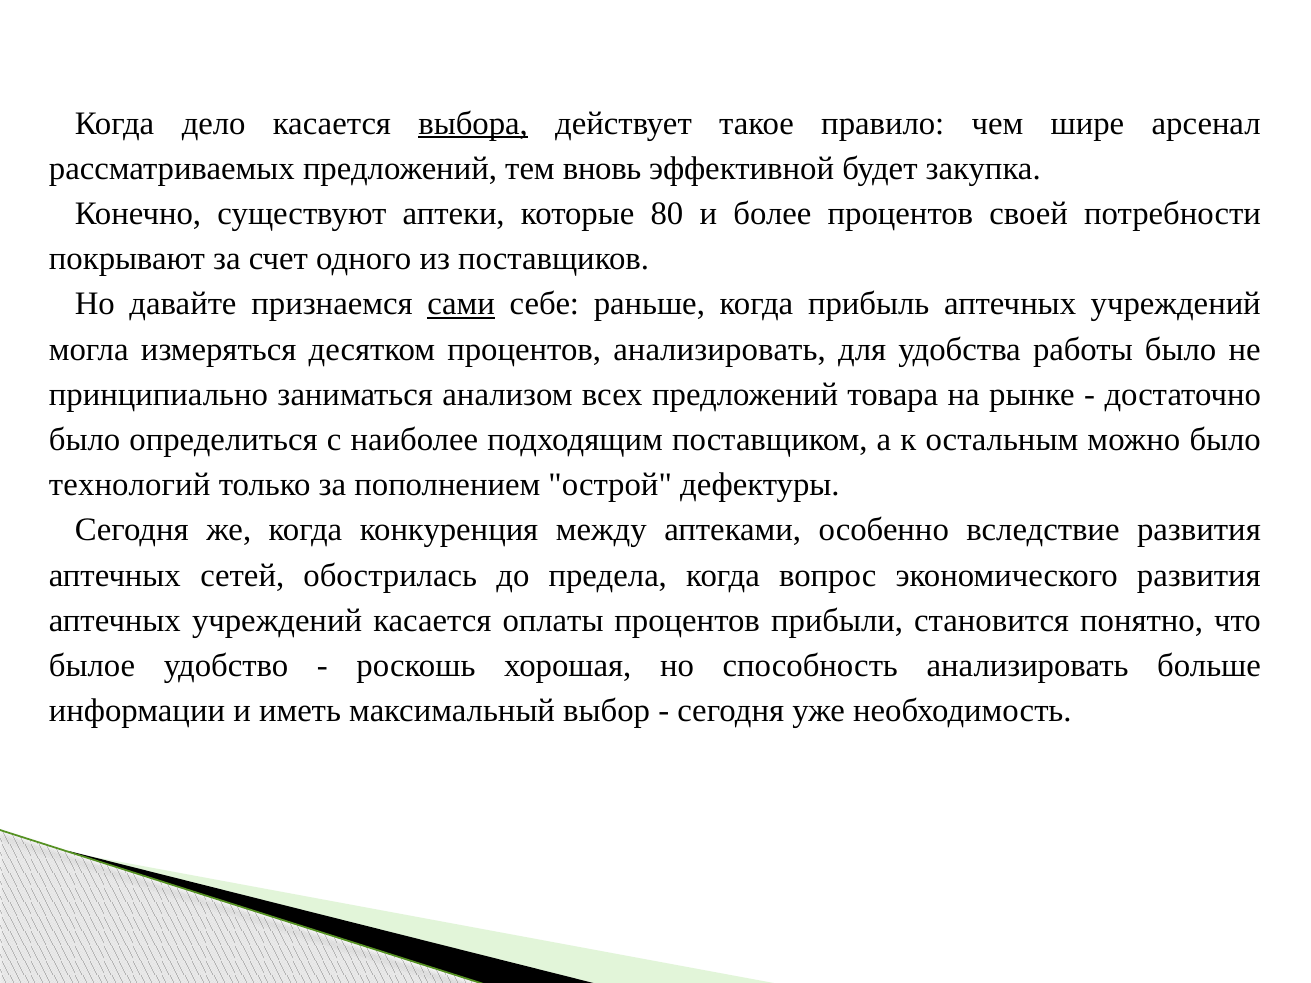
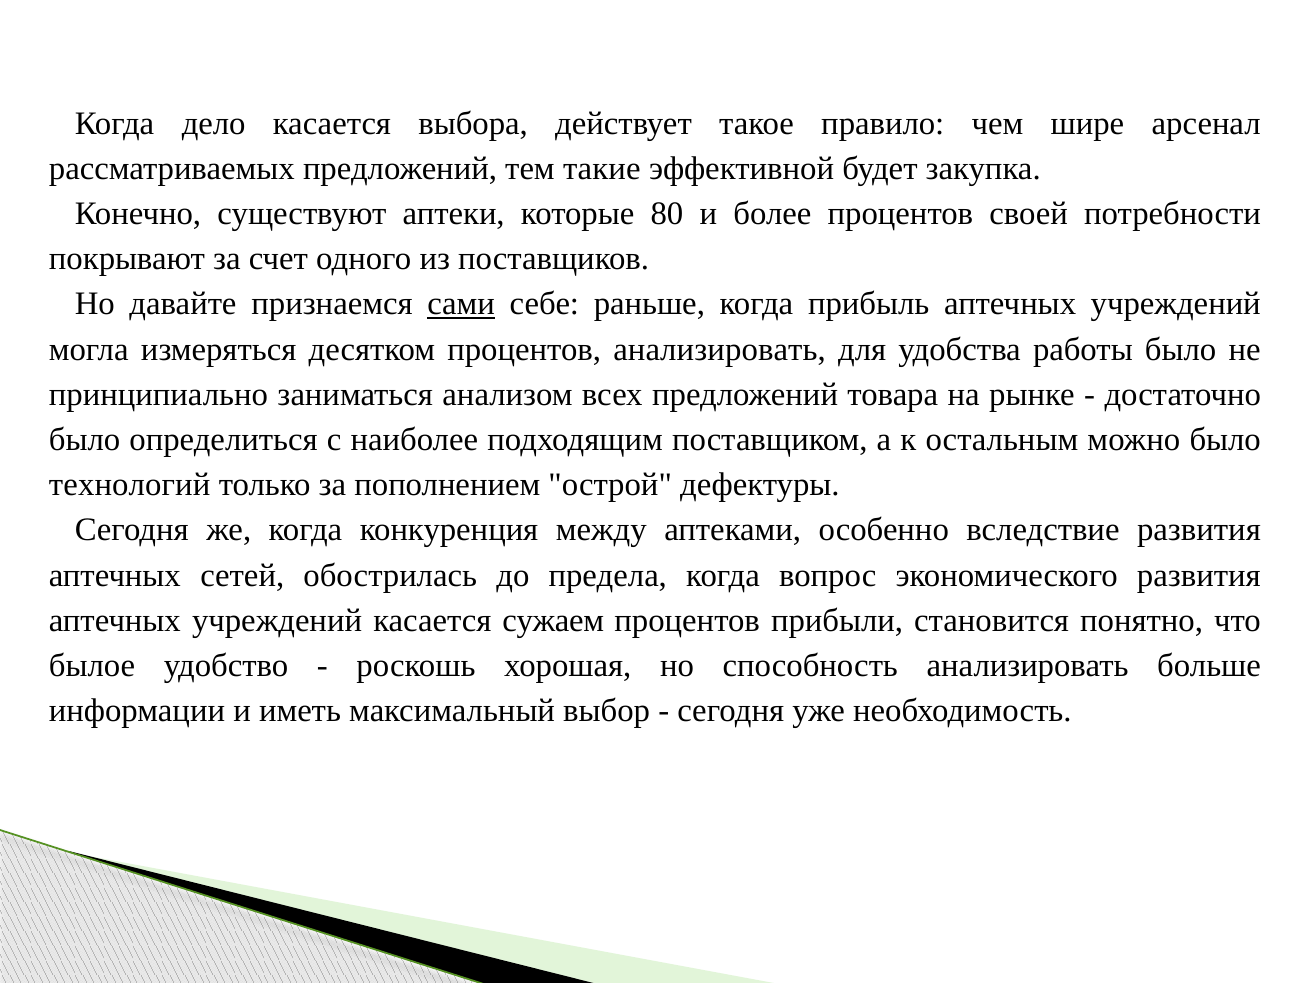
выбора underline: present -> none (473, 123)
вновь: вновь -> такие (602, 168)
оплаты: оплаты -> сужаем (553, 621)
